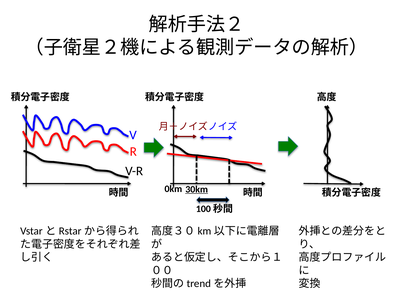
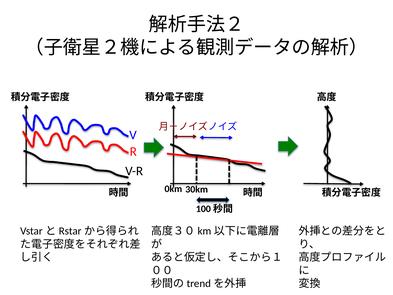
30km underline: present -> none (197, 189)
